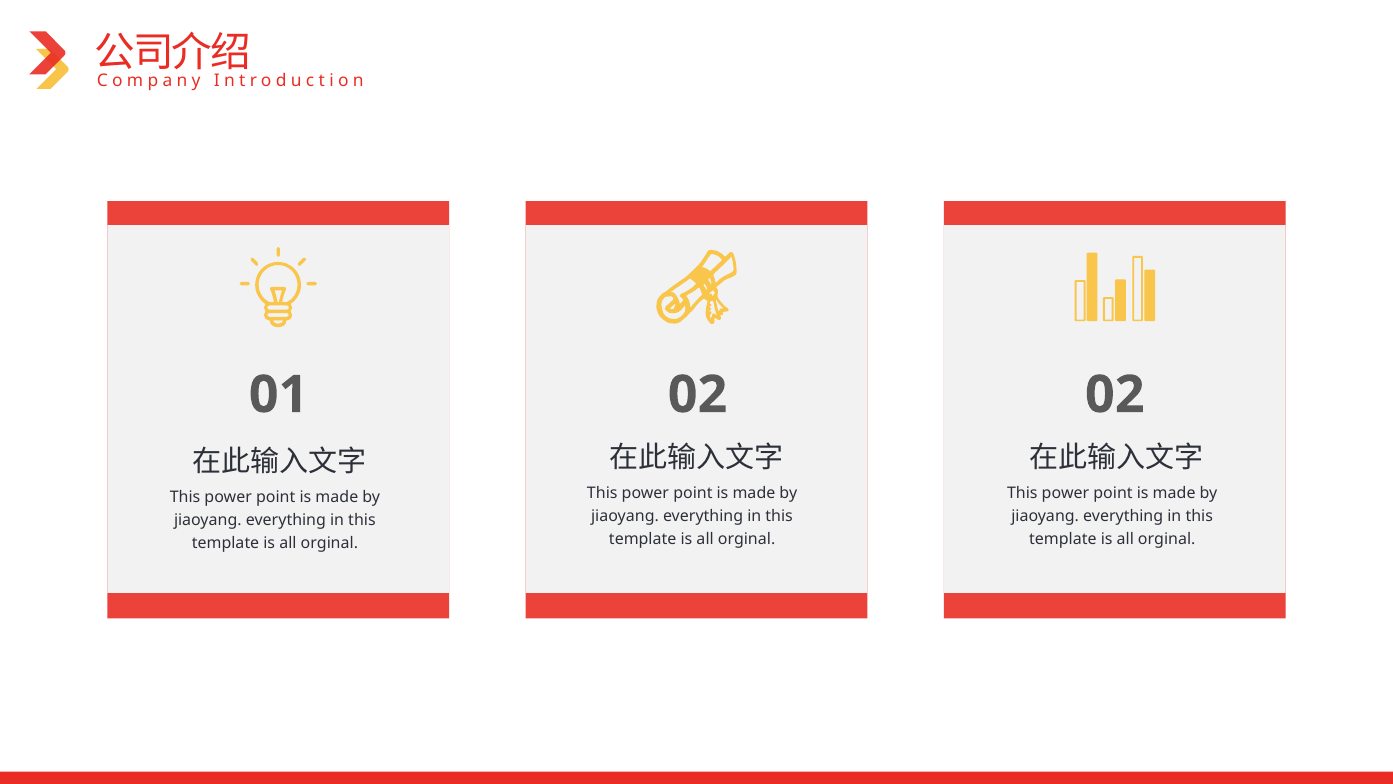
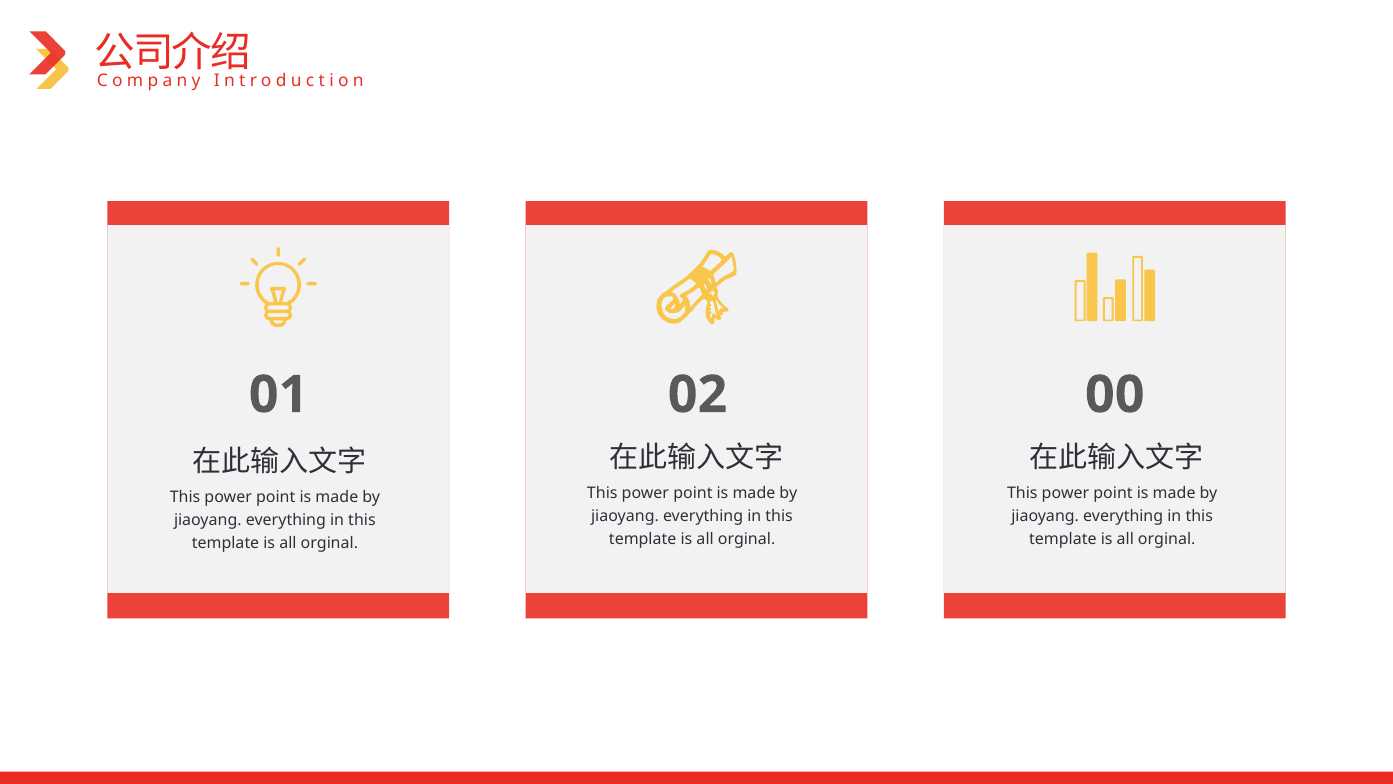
02 02: 02 -> 00 (1115, 395)
